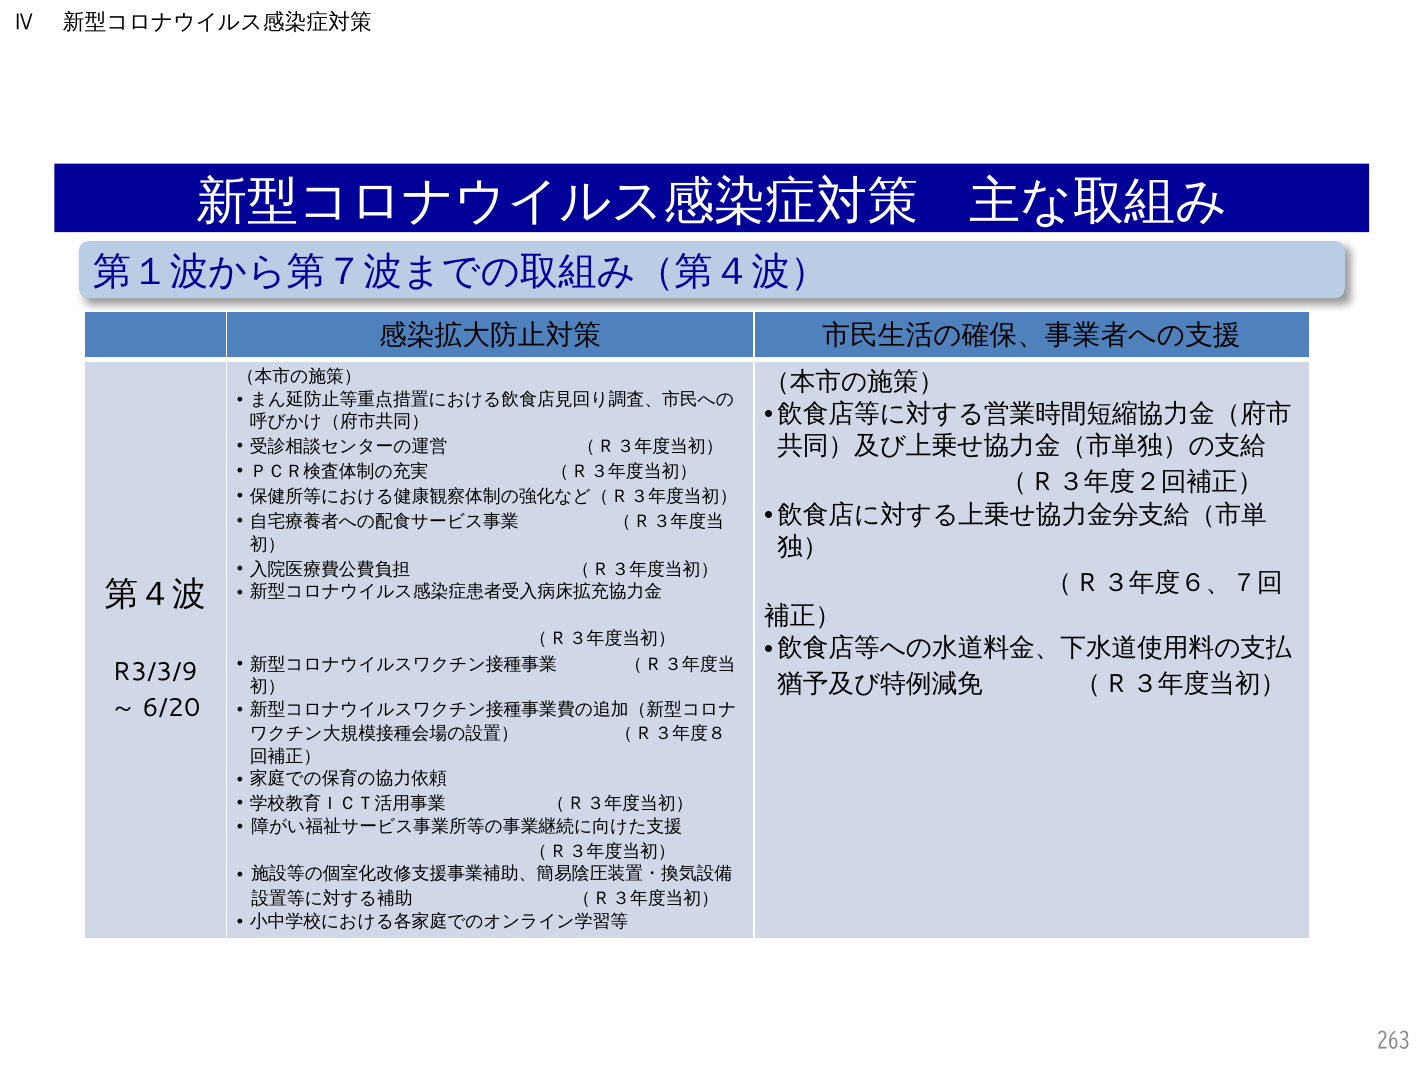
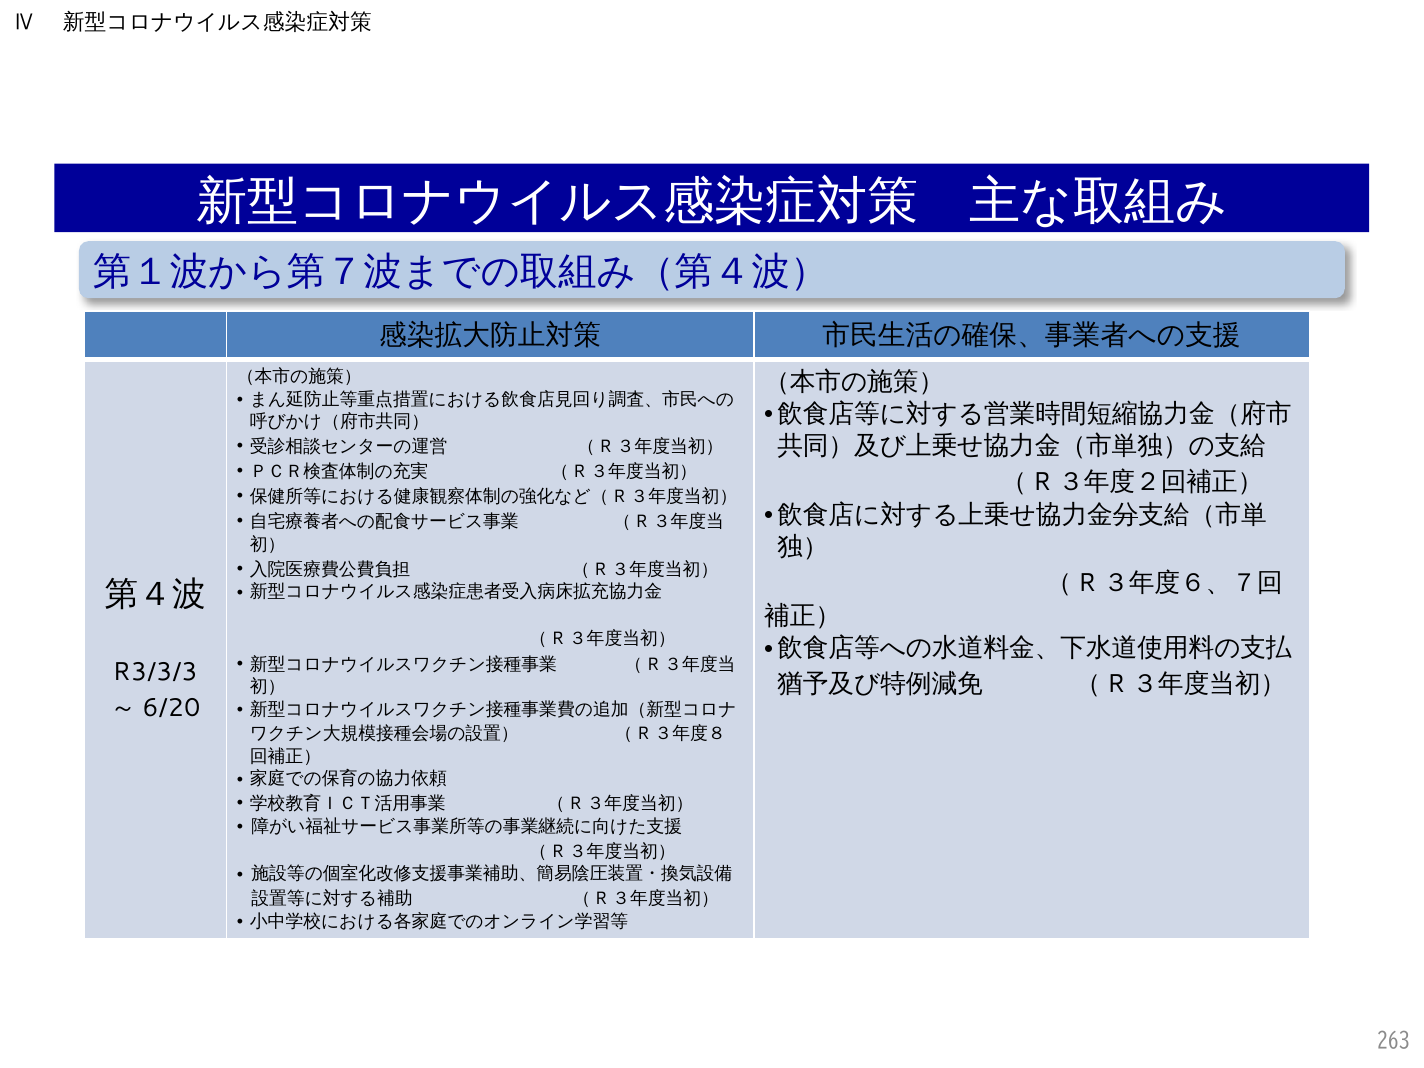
R3/3/9: R3/3/9 -> R3/3/3 (155, 672)
